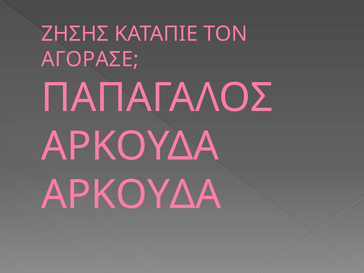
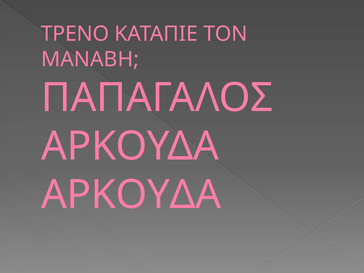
ΖΗΣΗΣ: ΖΗΣΗΣ -> ΤΡΕΝΟ (75, 34)
ΑΓΟΡΑΣΕ: ΑΓΟΡΑΣΕ -> ΜΑΝΑΒΗ (90, 59)
